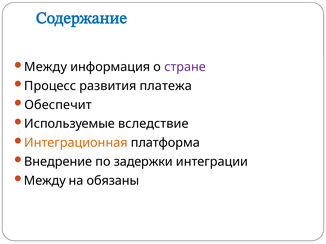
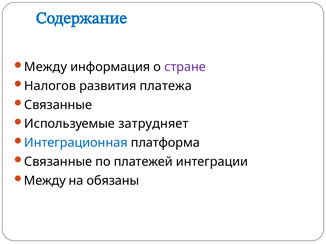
Процесс: Процесс -> Налогов (50, 86)
Обеспечит: Обеспечит -> Связанные (58, 105)
вследствие: вследствие -> затрудняет (153, 124)
Интеграционная colour: orange -> blue (76, 143)
Внедрение: Внедрение -> Связанные (58, 162)
задержки: задержки -> платежей (143, 162)
